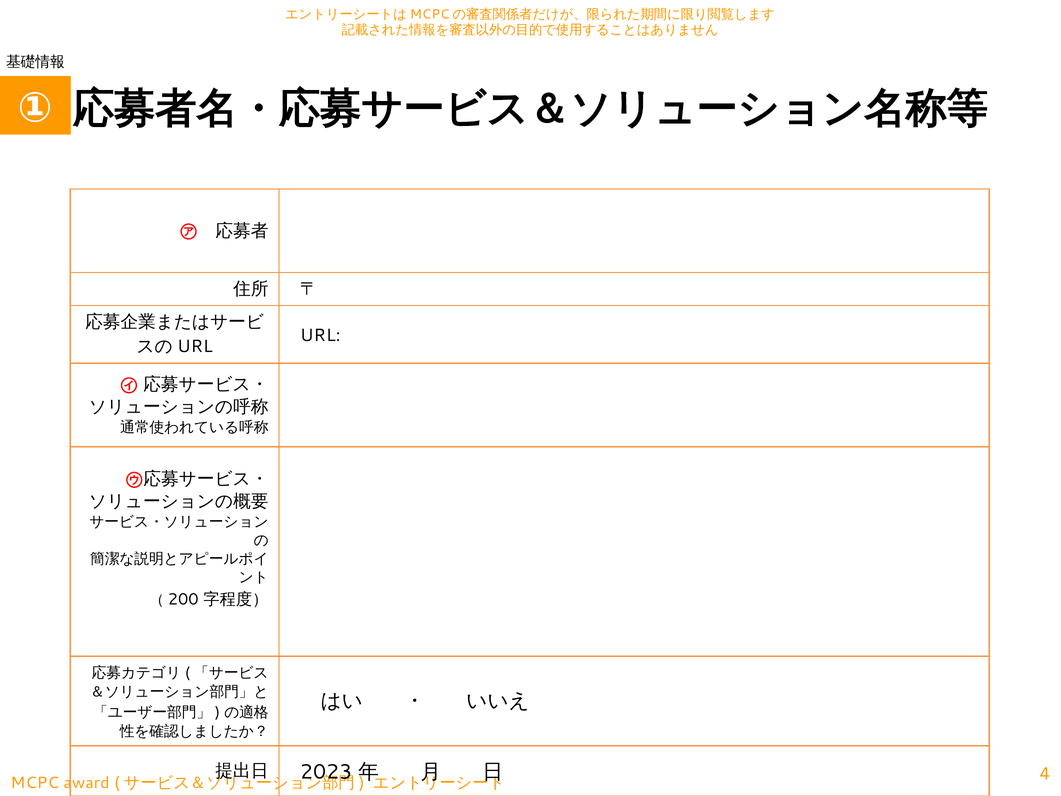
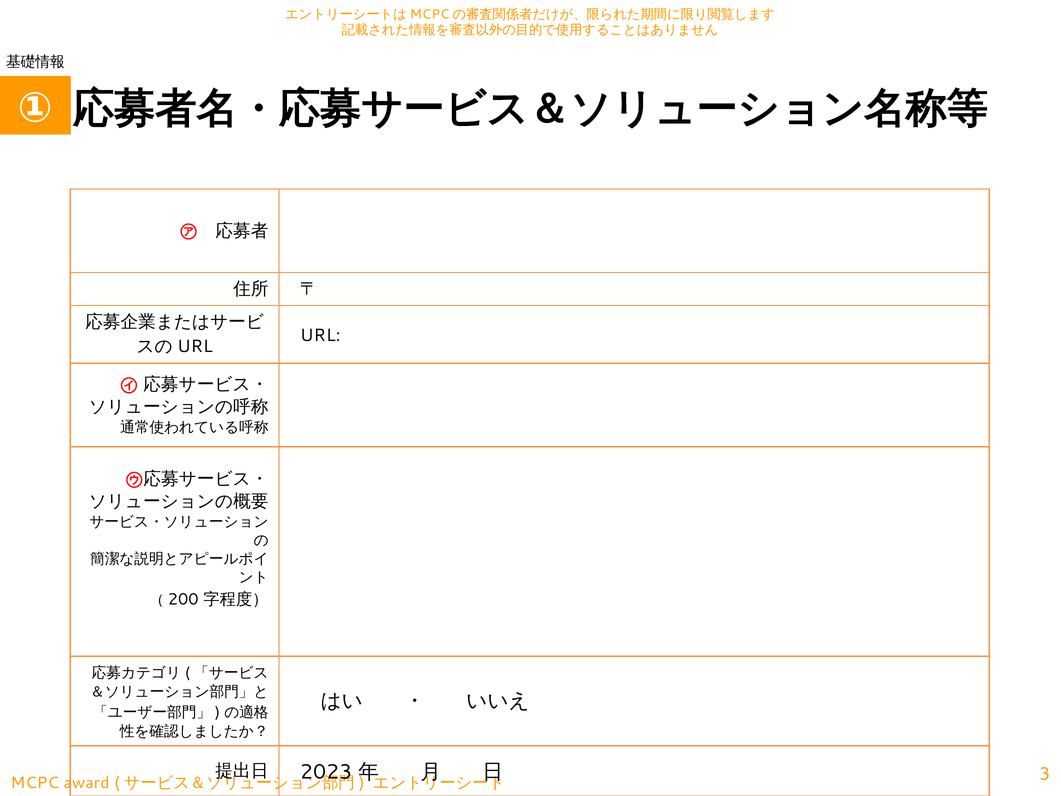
4: 4 -> 3 (1045, 774)
